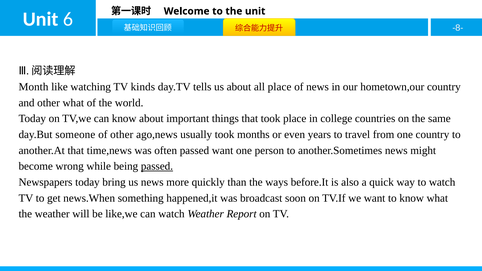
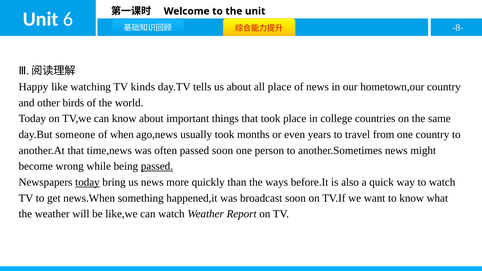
Month: Month -> Happy (34, 87)
other what: what -> birds (73, 103)
of other: other -> when (122, 135)
passed want: want -> soon (223, 151)
today underline: none -> present (87, 182)
